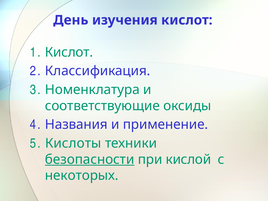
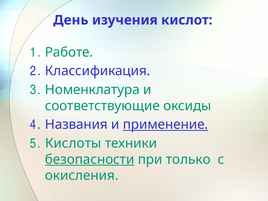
Кислот: Кислот -> Работе (69, 52)
применение underline: none -> present (166, 125)
кислой: кислой -> только (188, 159)
некоторых: некоторых -> окисления (82, 175)
